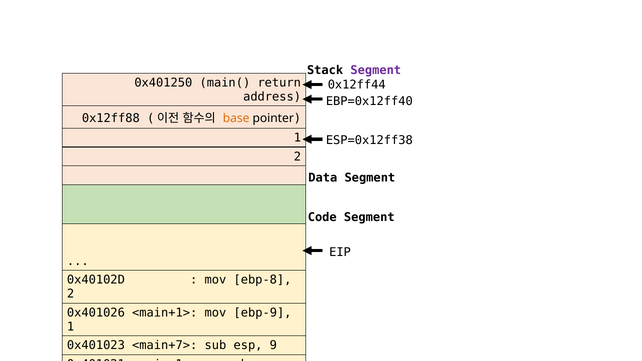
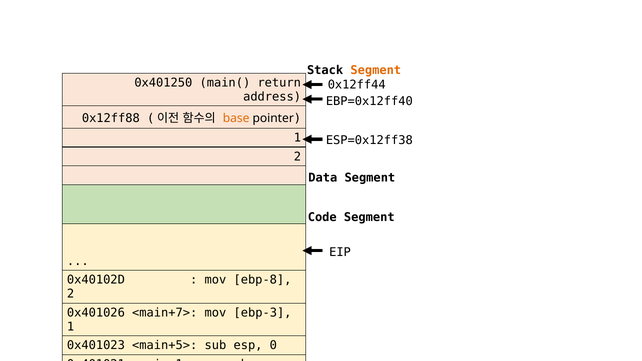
Segment colour: purple -> orange (376, 71)
0x401026 <main+1>: <main+1> -> <main+7> (165, 313)
ebp-9: ebp-9 -> ebp-3 (263, 313)
<main+7>: <main+7> -> <main+5> (165, 346)
9: 9 -> 0 (273, 346)
